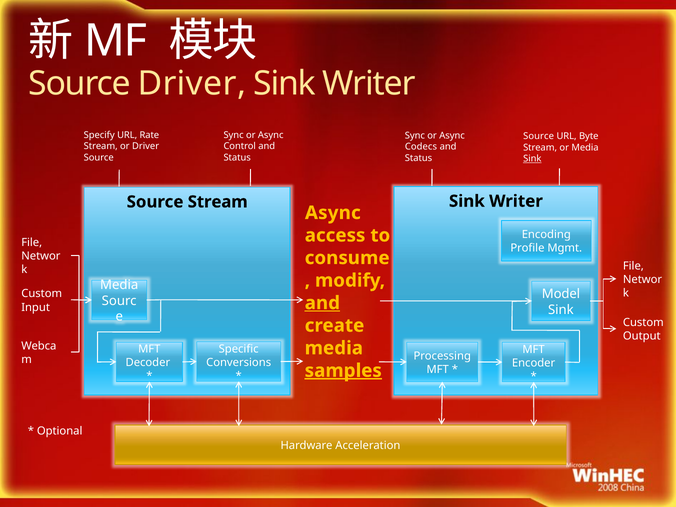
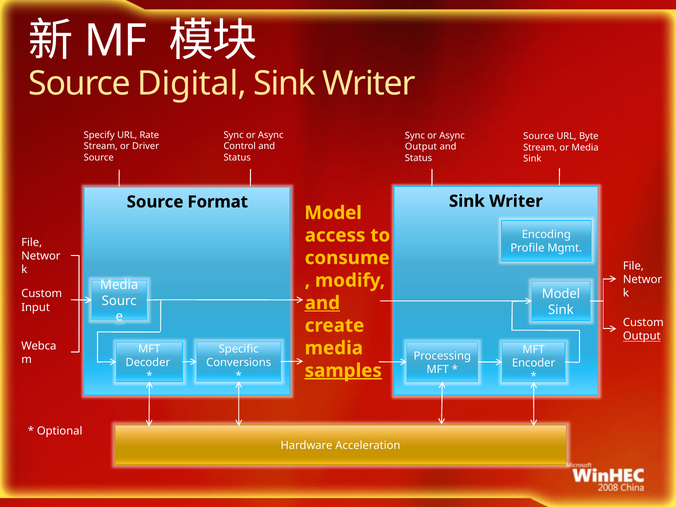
Source Driver: Driver -> Digital (192, 84)
Codecs: Codecs -> Output (421, 147)
Sink underline: present -> none (532, 159)
Source Stream: Stream -> Format (218, 202)
Async: Async -> Model (333, 213)
Output underline: none -> present (642, 336)
